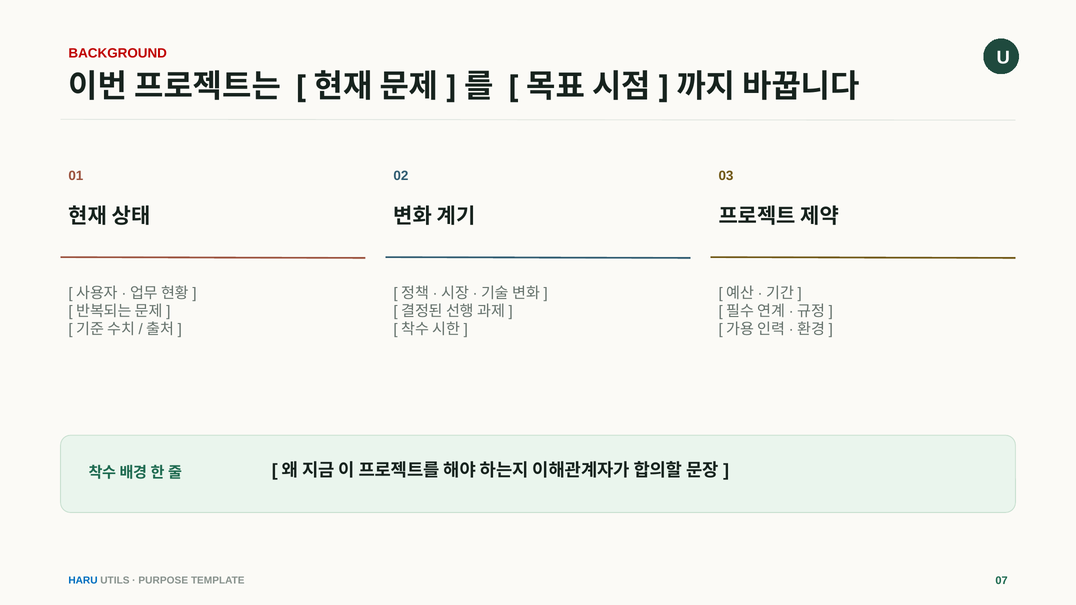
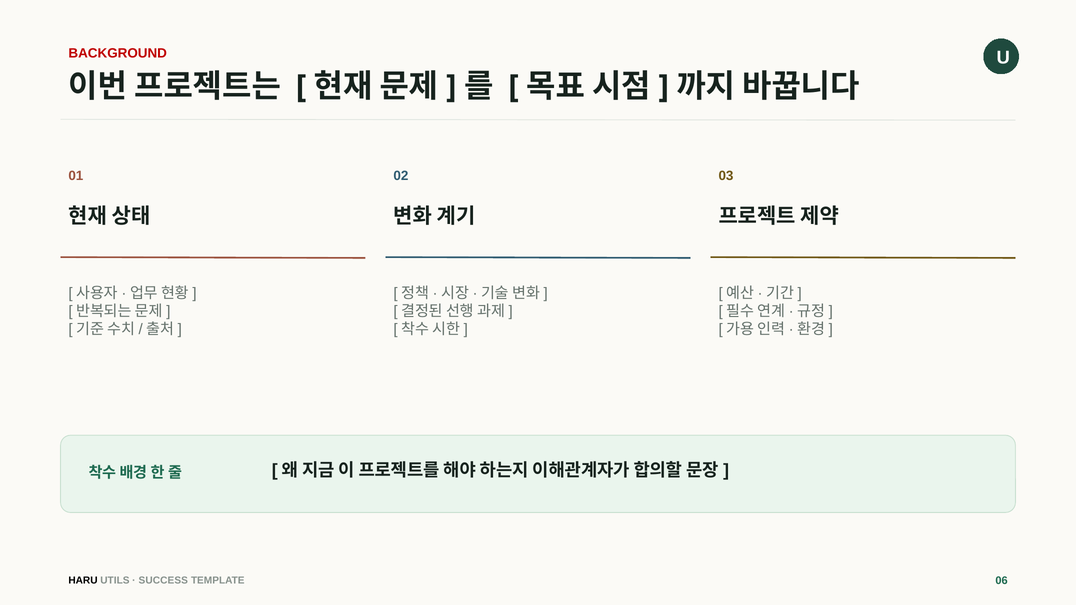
HARU colour: blue -> black (83, 581)
PURPOSE: PURPOSE -> SUCCESS (163, 581)
07: 07 -> 06 (1002, 581)
